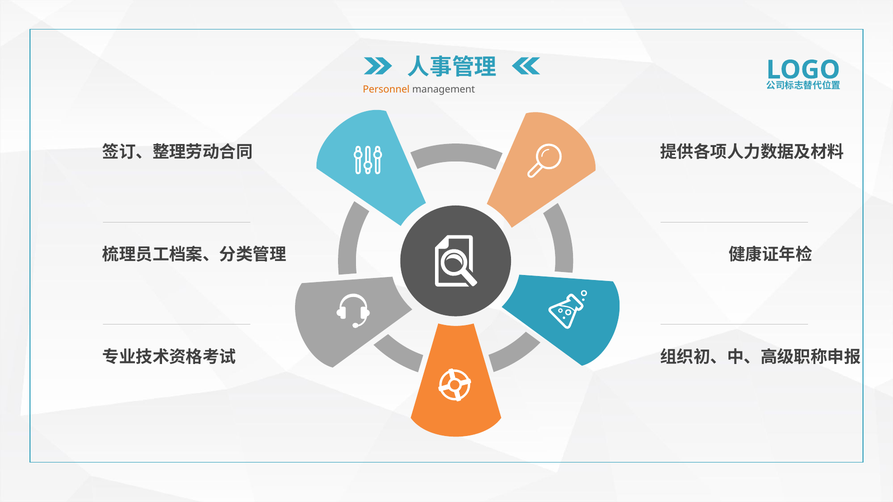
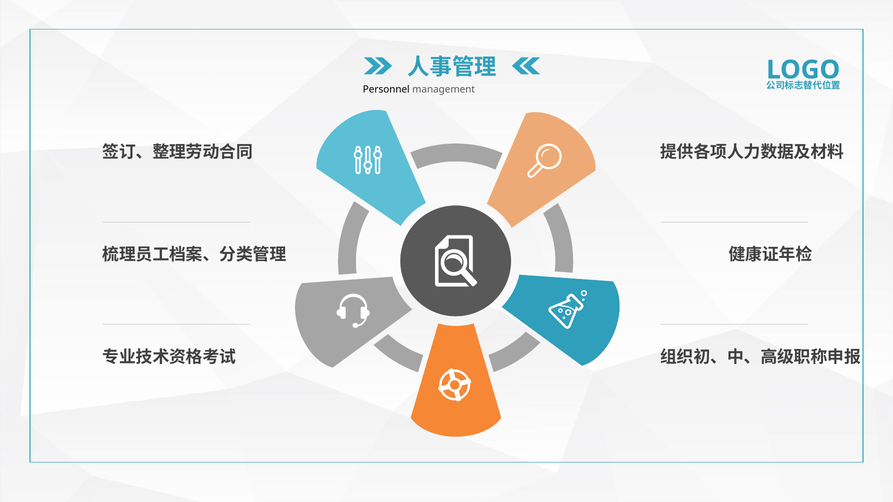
Personnel colour: orange -> black (386, 89)
